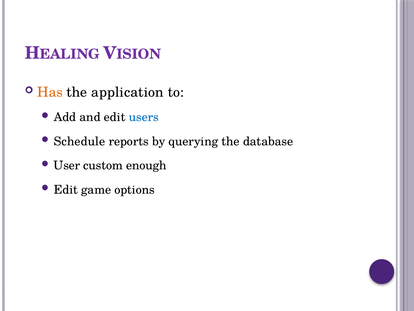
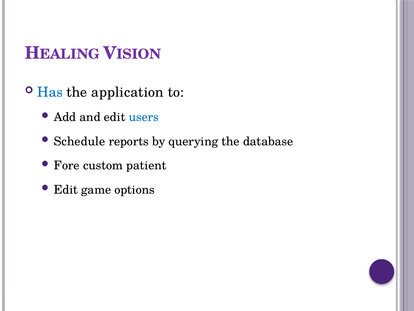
Has colour: orange -> blue (50, 92)
User: User -> Fore (67, 165)
enough: enough -> patient (146, 165)
